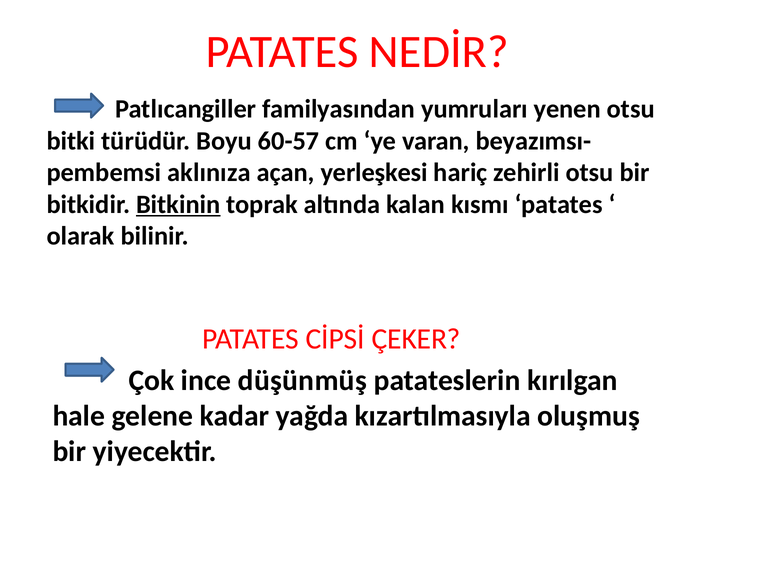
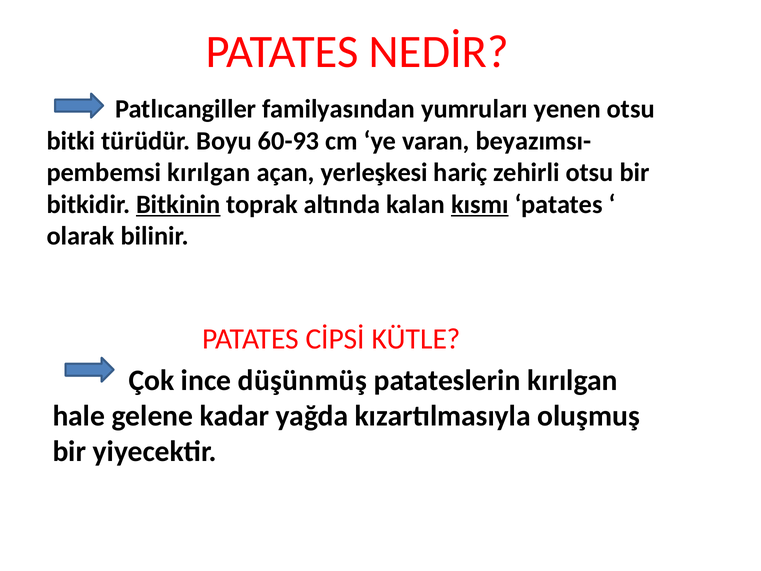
60-57: 60-57 -> 60-93 (289, 141)
aklınıza: aklınıza -> kırılgan (209, 173)
kısmı underline: none -> present (480, 204)
ÇEKER: ÇEKER -> KÜTLE (416, 339)
